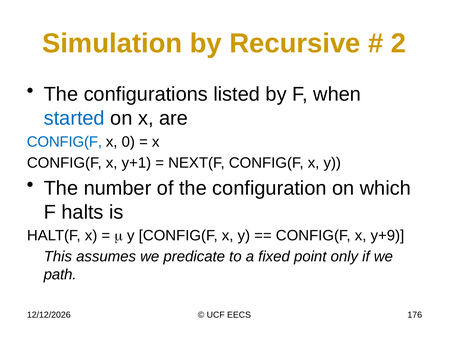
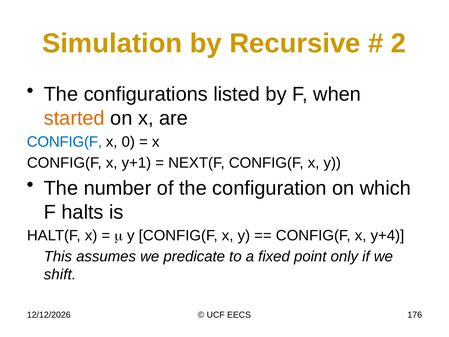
started colour: blue -> orange (74, 118)
y+9: y+9 -> y+4 (387, 236)
path: path -> shift (60, 274)
